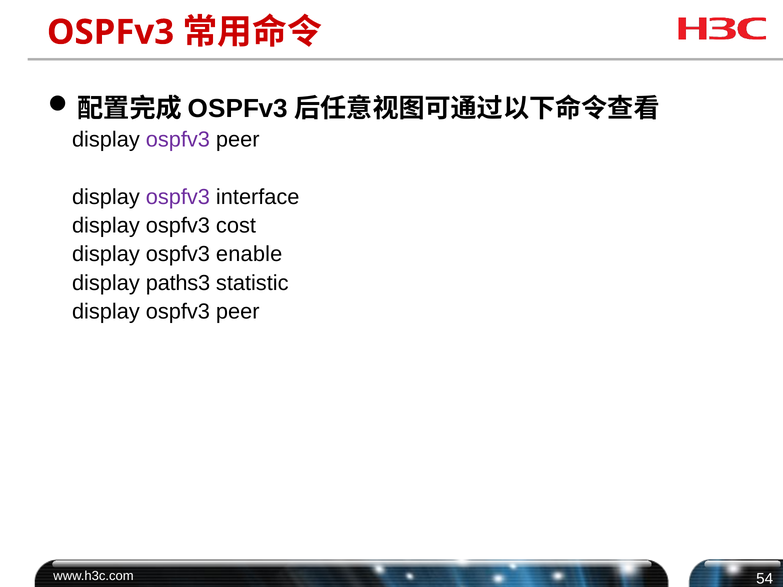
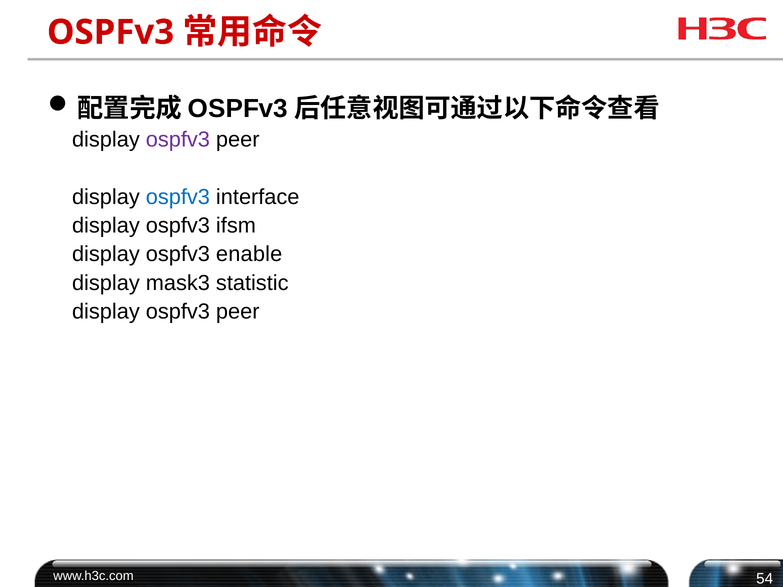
ospfv3 colour: purple -> blue (178, 197)
cost: cost -> ifsm (236, 226)
paths3: paths3 -> mask3 (178, 283)
